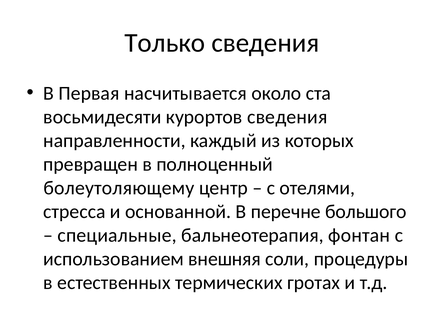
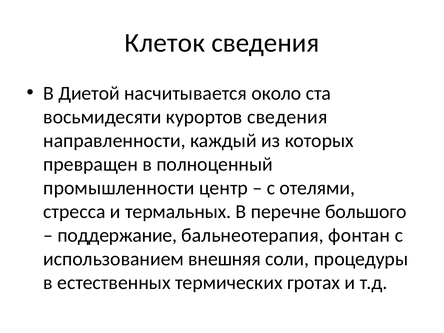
Только: Только -> Клеток (165, 43)
Первая: Первая -> Диетой (89, 93)
болеутоляющему: болеутоляющему -> промышленности (119, 188)
основанной: основанной -> термальных (178, 212)
специальные: специальные -> поддержание (117, 235)
